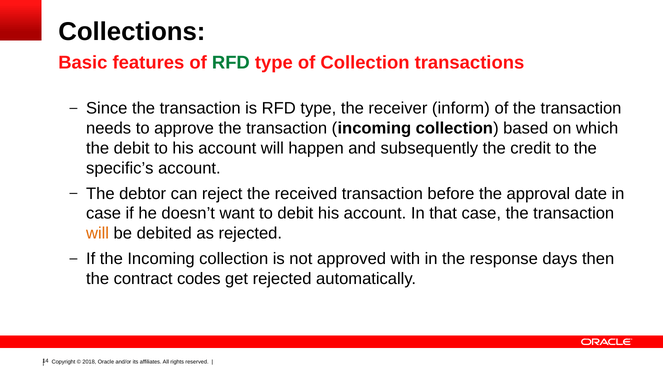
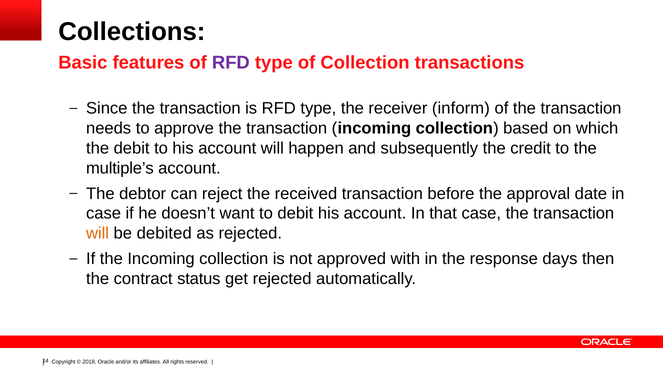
RFD colour: green -> purple (231, 62)
specific’s: specific’s -> multiple’s (120, 168)
codes: codes -> status (199, 279)
